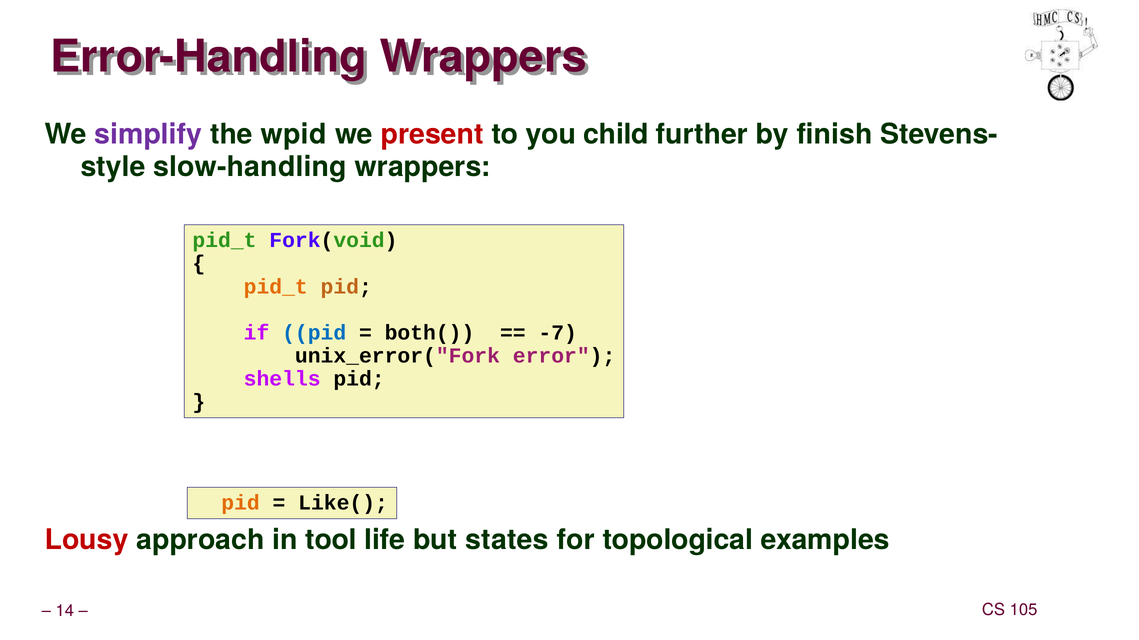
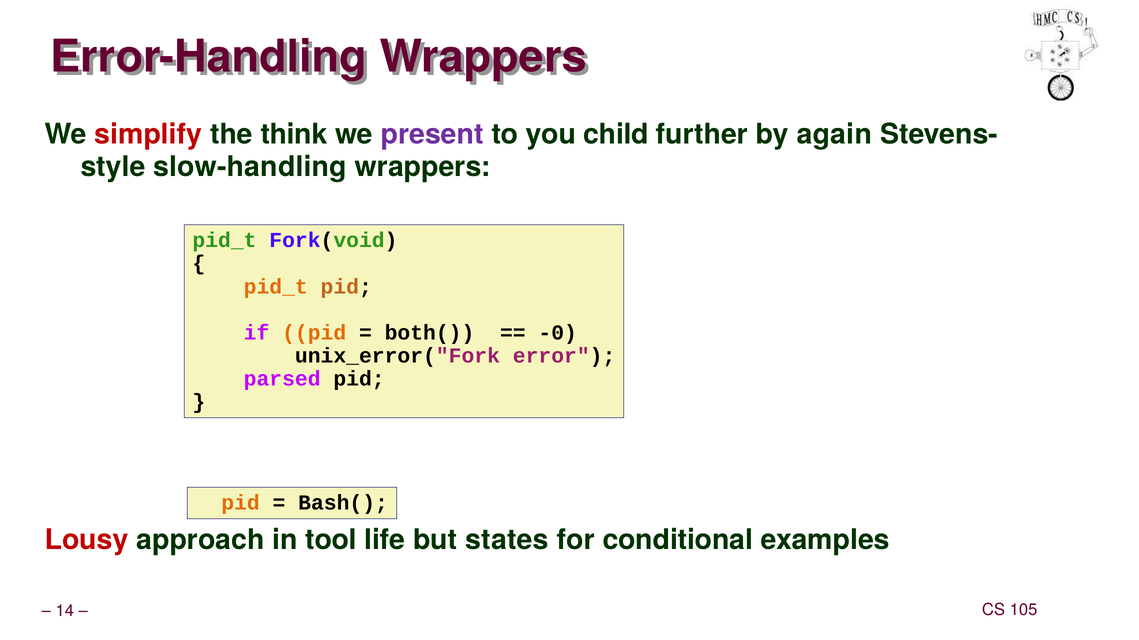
simplify colour: purple -> red (148, 135)
wpid: wpid -> think (294, 135)
present colour: red -> purple (432, 135)
finish: finish -> again (834, 135)
pid colour: blue -> orange (314, 333)
-7: -7 -> -0 (558, 333)
shells: shells -> parsed (282, 379)
Like(: Like( -> Bash( (343, 503)
topological: topological -> conditional (678, 541)
